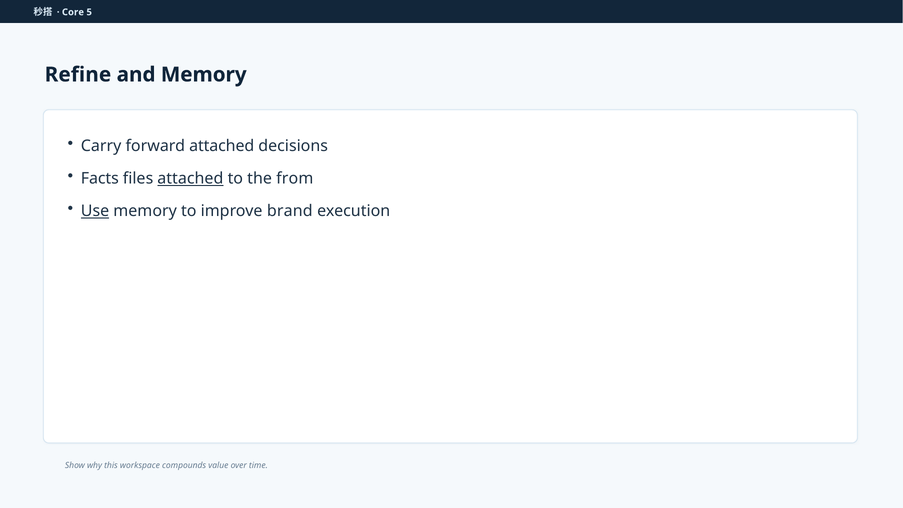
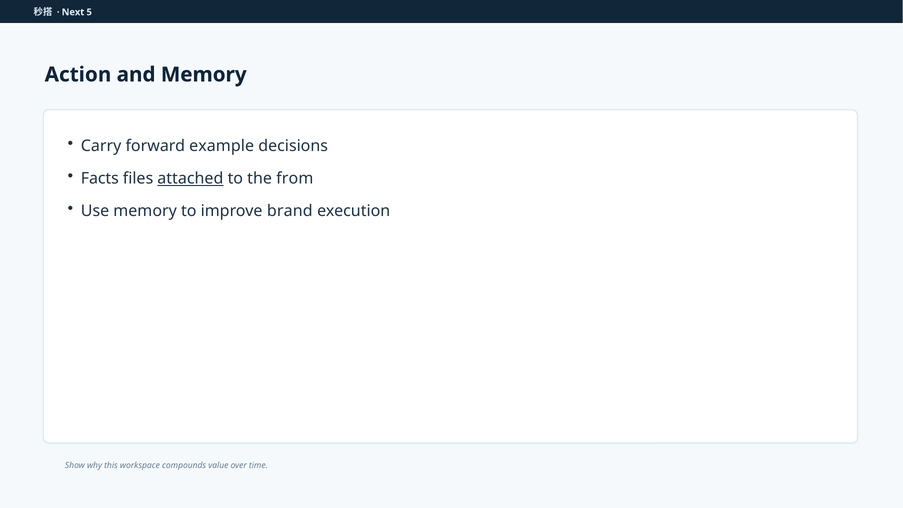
Core: Core -> Next (73, 12)
Refine: Refine -> Action (78, 75)
forward attached: attached -> example (222, 146)
Use underline: present -> none (95, 211)
